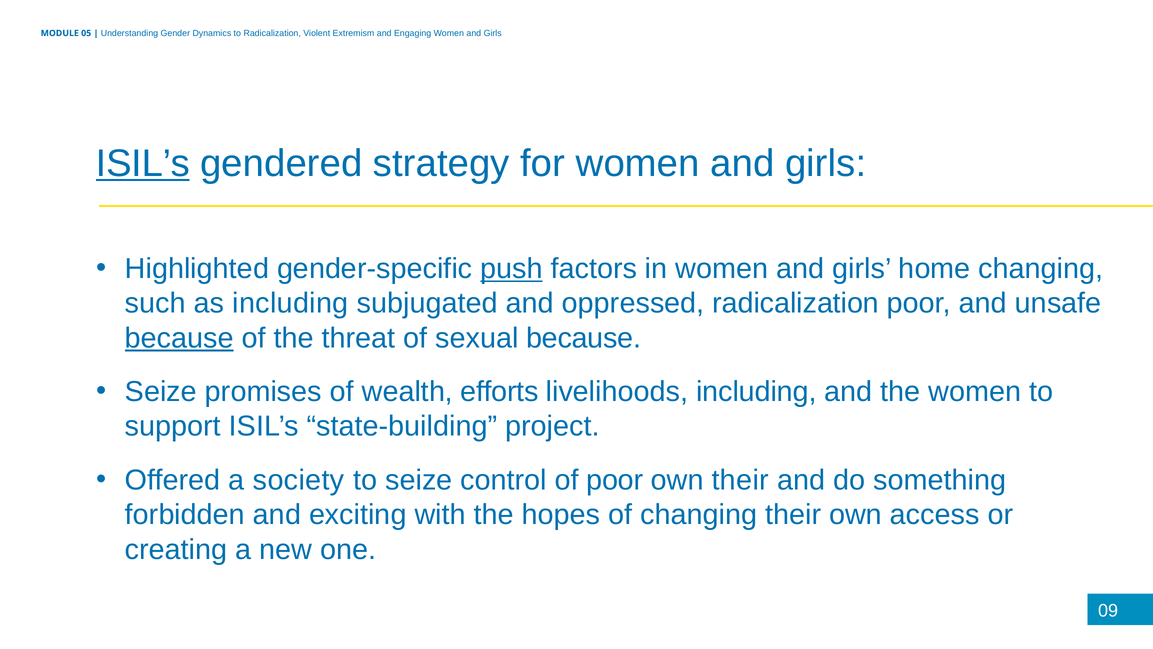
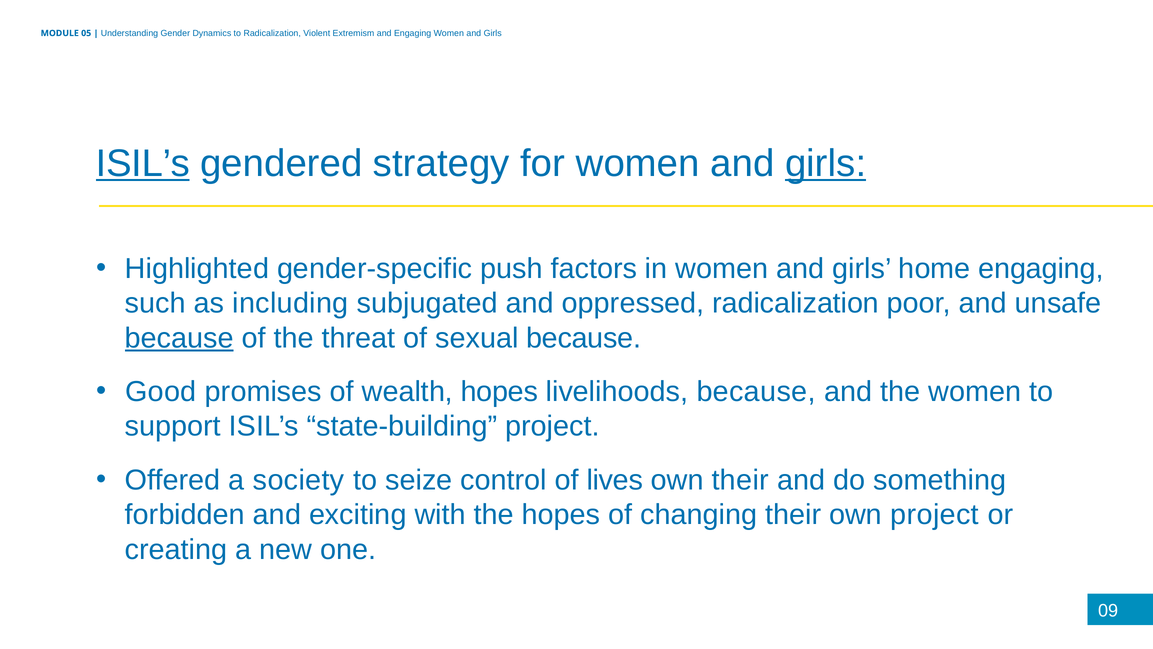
girls underline: none -> present (826, 163)
push underline: present -> none (511, 269)
home changing: changing -> engaging (1041, 269)
Seize: Seize -> Good (161, 392)
wealth efforts: efforts -> hopes (499, 392)
livelihoods including: including -> because (756, 392)
of poor: poor -> lives (615, 480)
own access: access -> project (935, 515)
